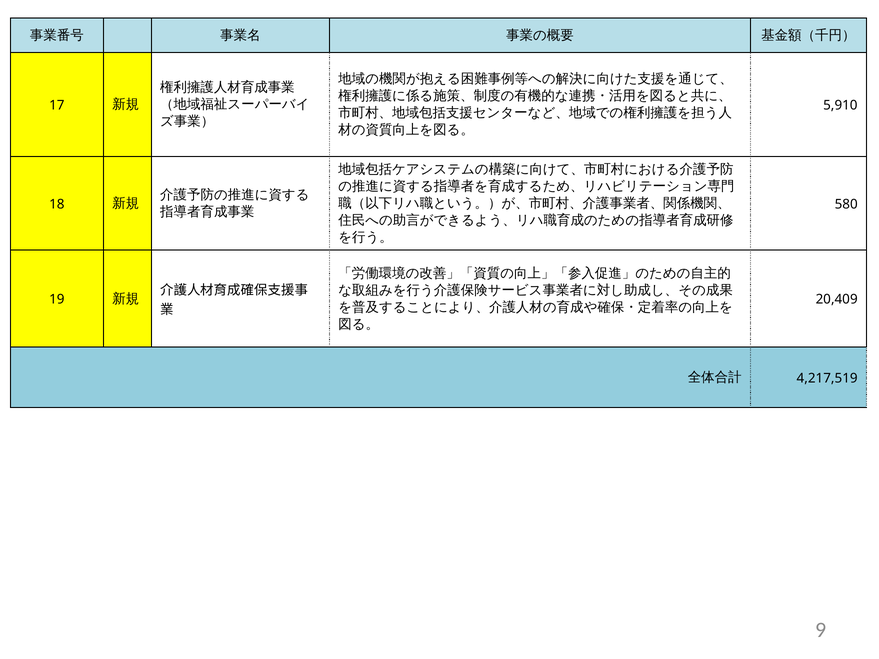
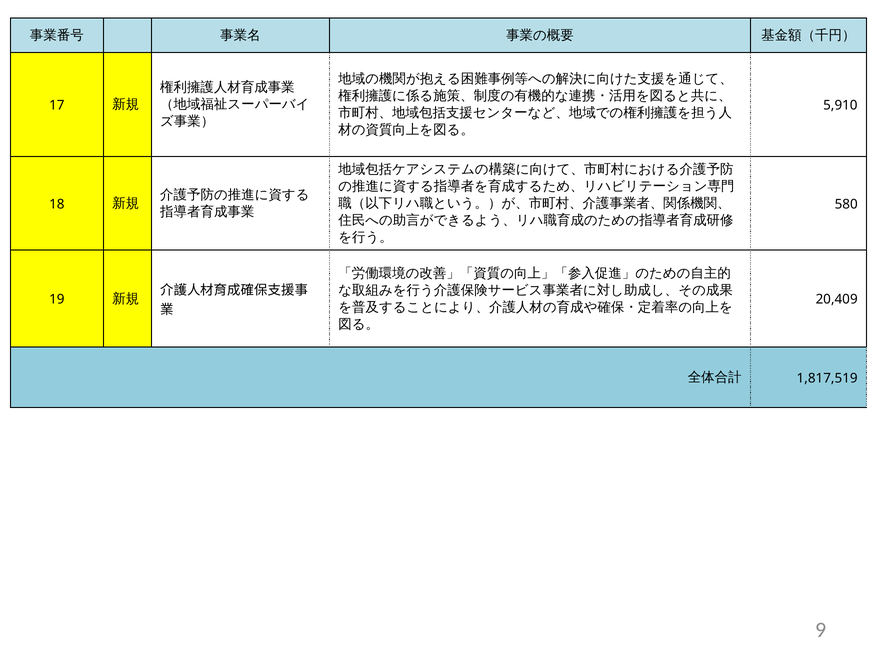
4,217,519: 4,217,519 -> 1,817,519 (827, 378)
